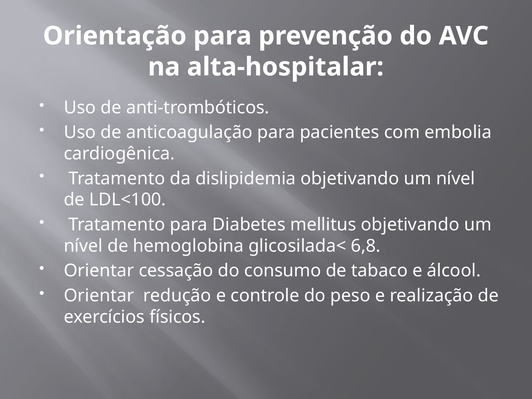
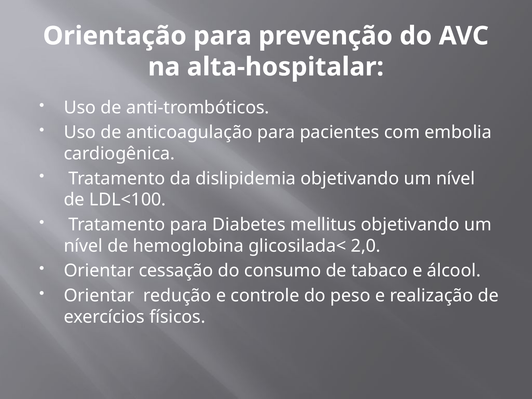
6,8: 6,8 -> 2,0 (366, 246)
